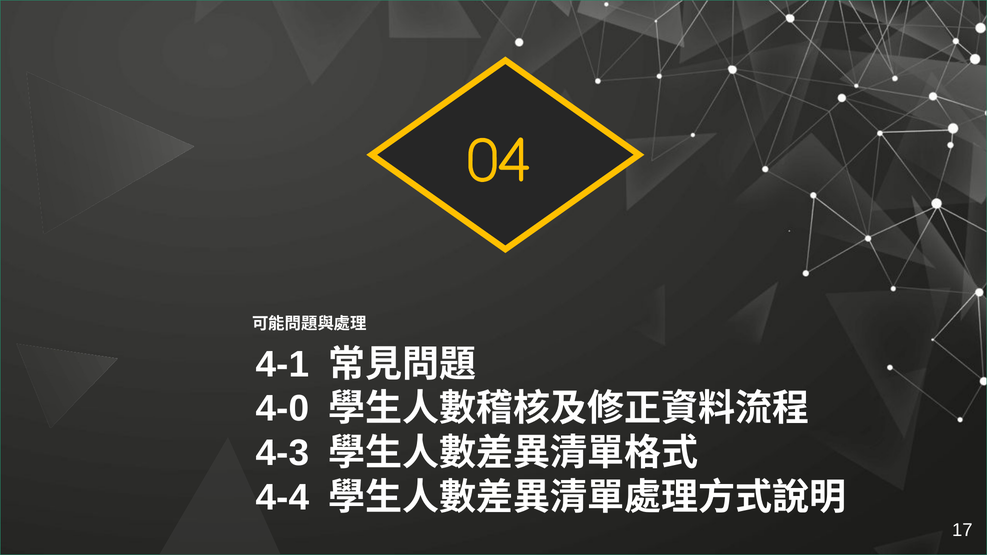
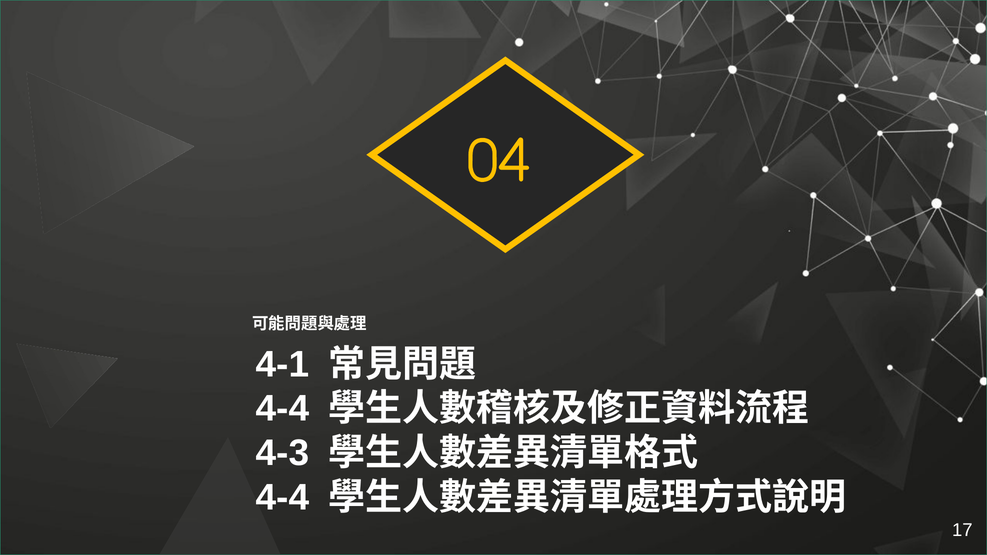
4-0: 4-0 -> 4-4 (282, 409)
